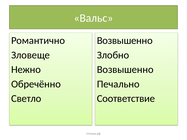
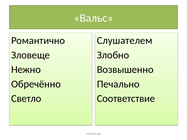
Возвышенно: Возвышенно -> Слушателем (125, 41)
